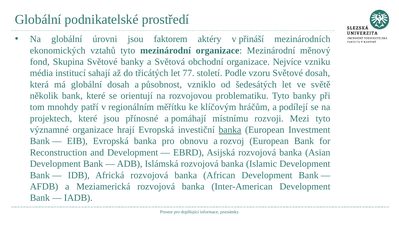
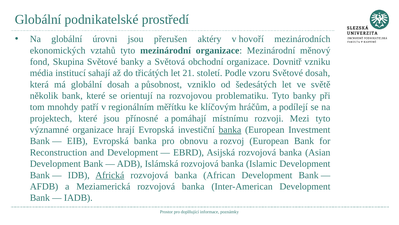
faktorem: faktorem -> přerušen (170, 39)
přináší: přináší -> hovoří (251, 39)
Nejvíce: Nejvíce -> Dovnitř (287, 62)
77: 77 -> 21 (189, 73)
Africká underline: none -> present (110, 175)
